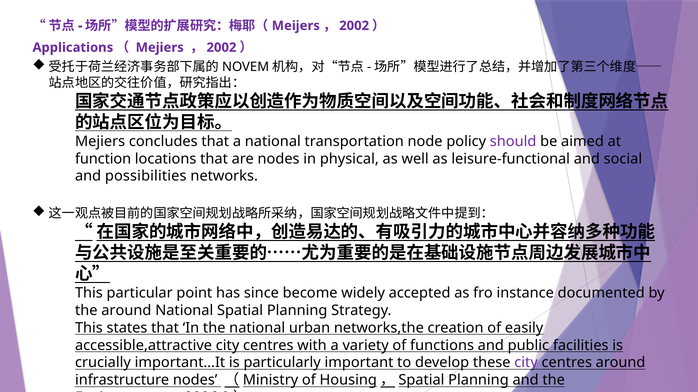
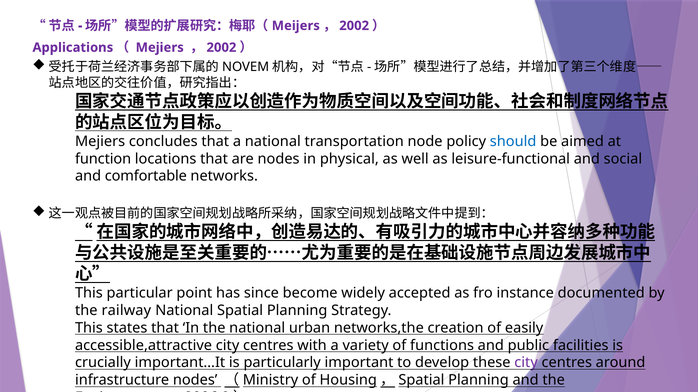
should colour: purple -> blue (513, 142)
possibilities: possibilities -> comfortable (146, 176)
the around: around -> railway (126, 311)
